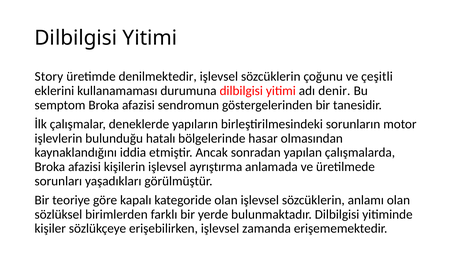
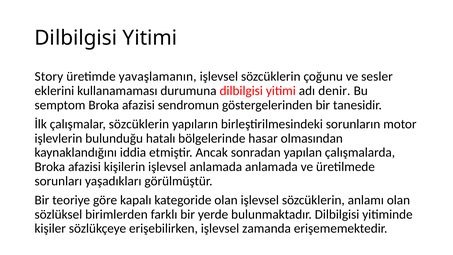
denilmektedir: denilmektedir -> yavaşlamanın (158, 77)
çeşitli: çeşitli -> sesler (377, 77)
çalışmalar deneklerde: deneklerde -> sözcüklerin (139, 124)
işlevsel ayrıştırma: ayrıştırma -> anlamada (216, 167)
